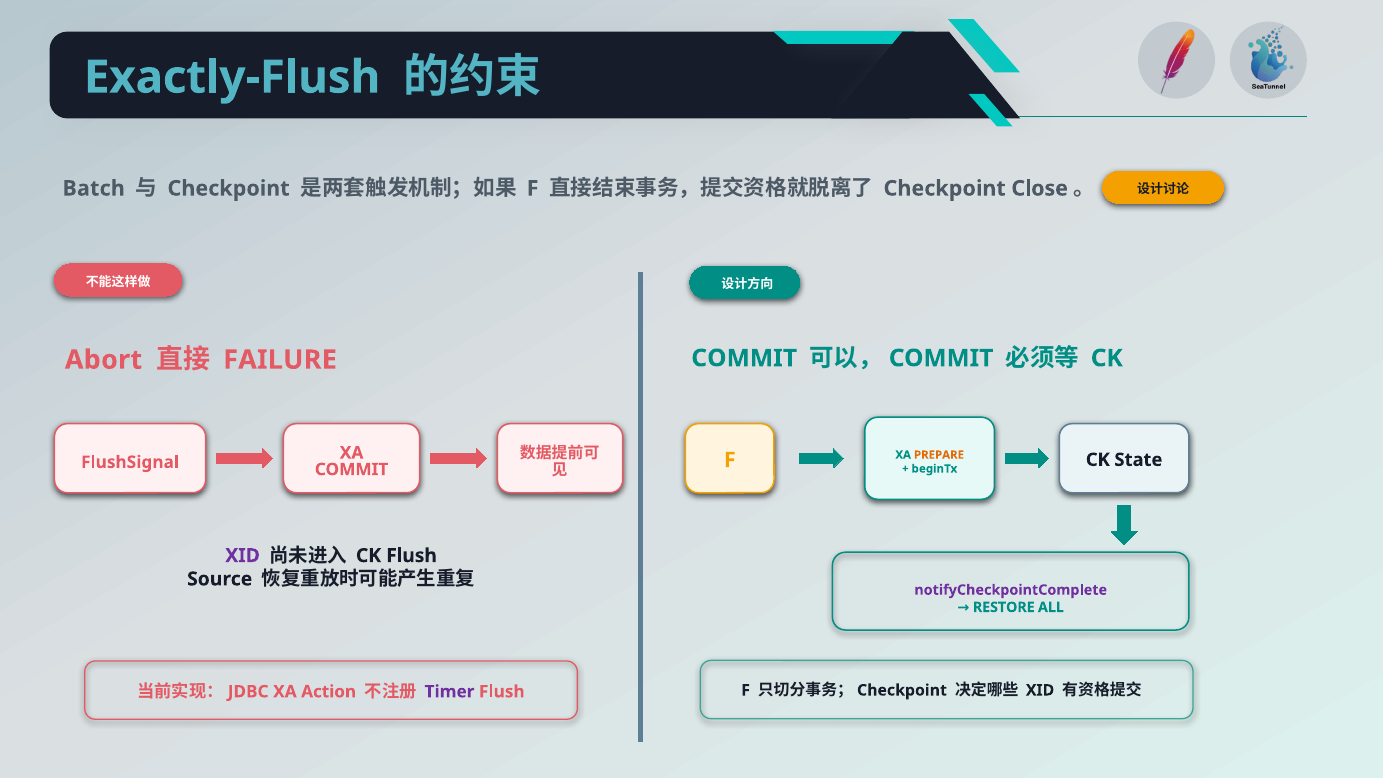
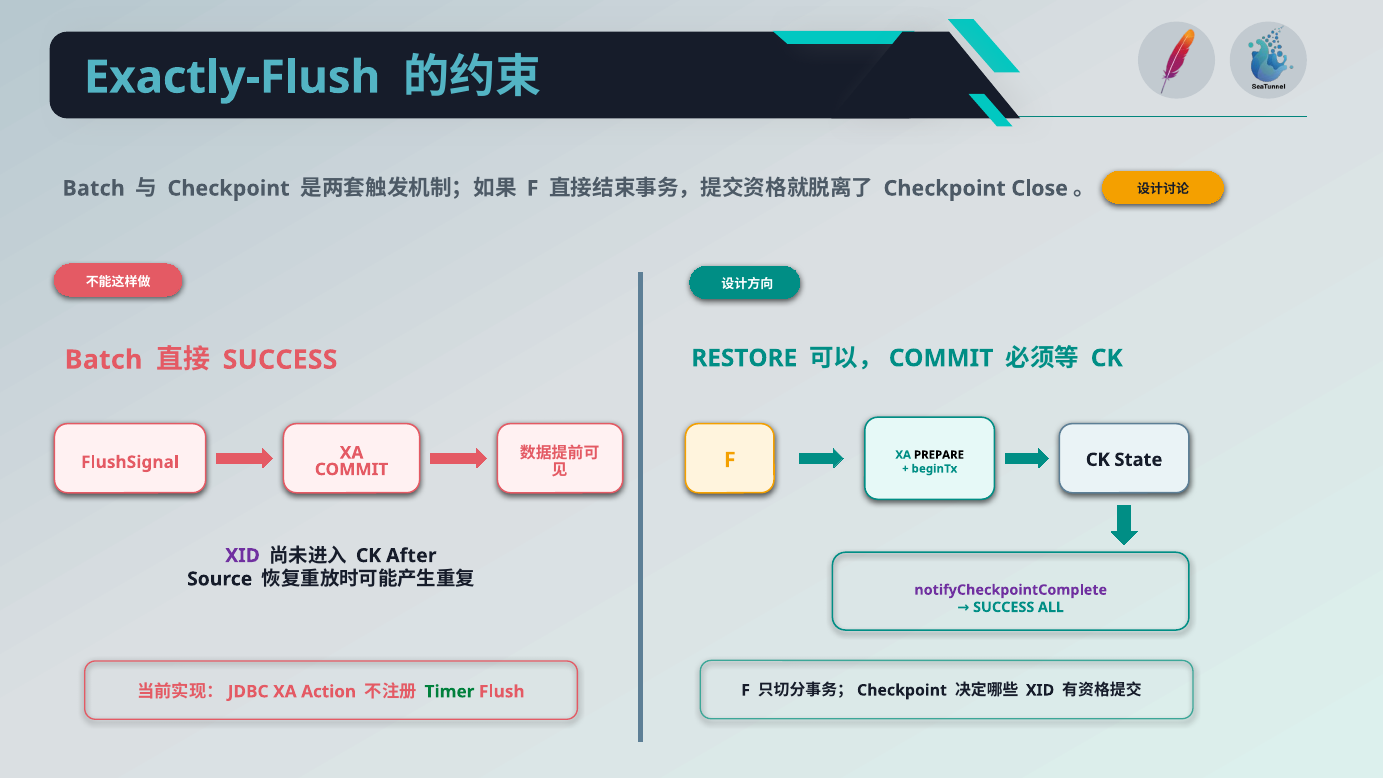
COMMIT: COMMIT -> RESTORE (744, 358)
Abort: Abort -> Batch (104, 360)
FAILURE: FAILURE -> SUCCESS (280, 360)
PREPARE colour: orange -> black (939, 455)
CK Flush: Flush -> After (411, 556)
RESTORE: RESTORE -> SUCCESS (1004, 607)
Timer colour: purple -> green (450, 692)
